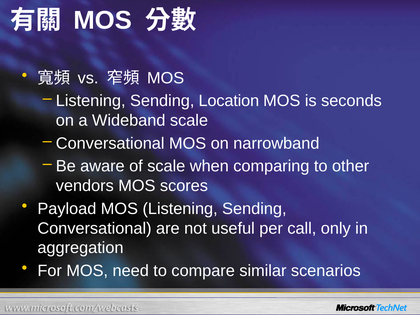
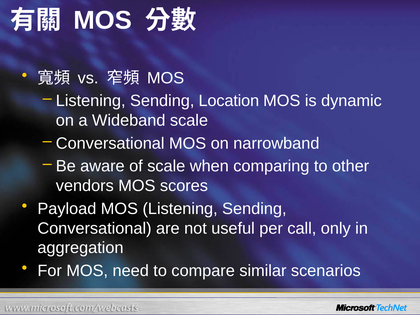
seconds: seconds -> dynamic (351, 101)
